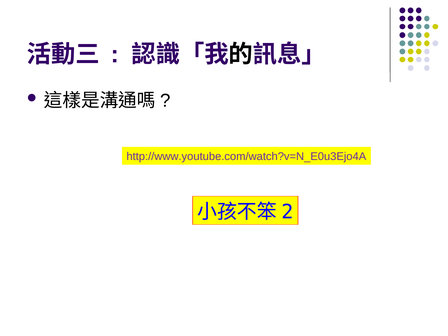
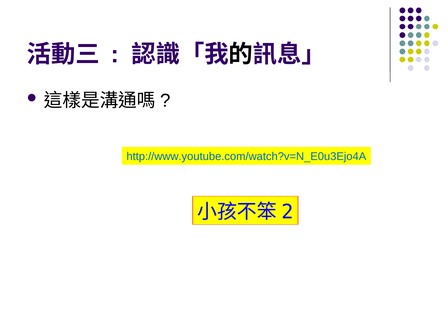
http://www.youtube.com/watch?v=N_E0u3Ejo4A colour: purple -> blue (246, 157)
